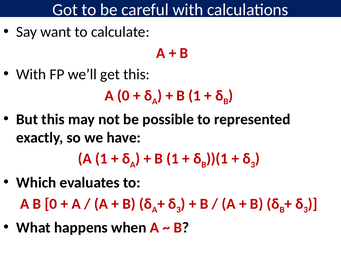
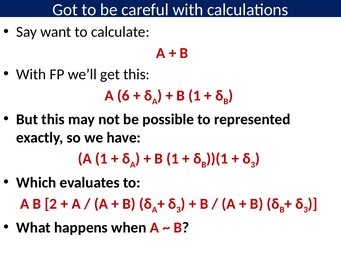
A 0: 0 -> 6 (123, 95)
B 0: 0 -> 2 (51, 204)
